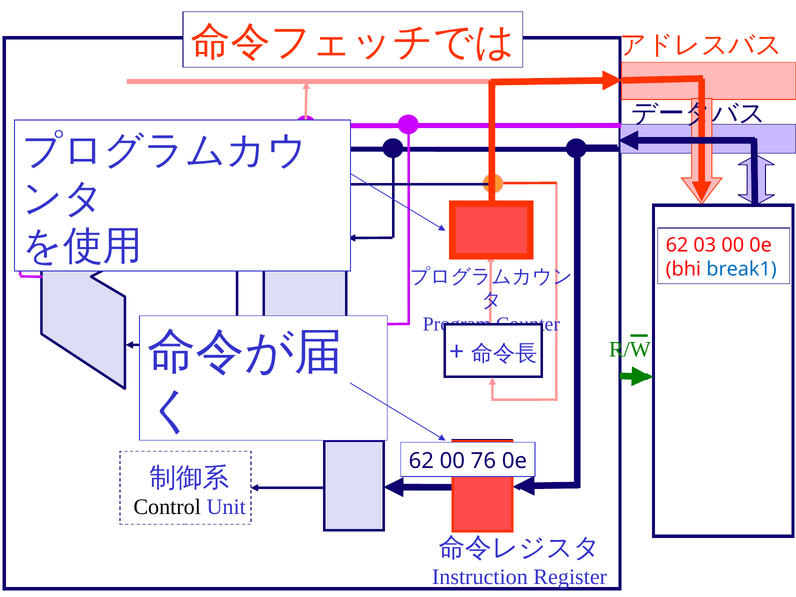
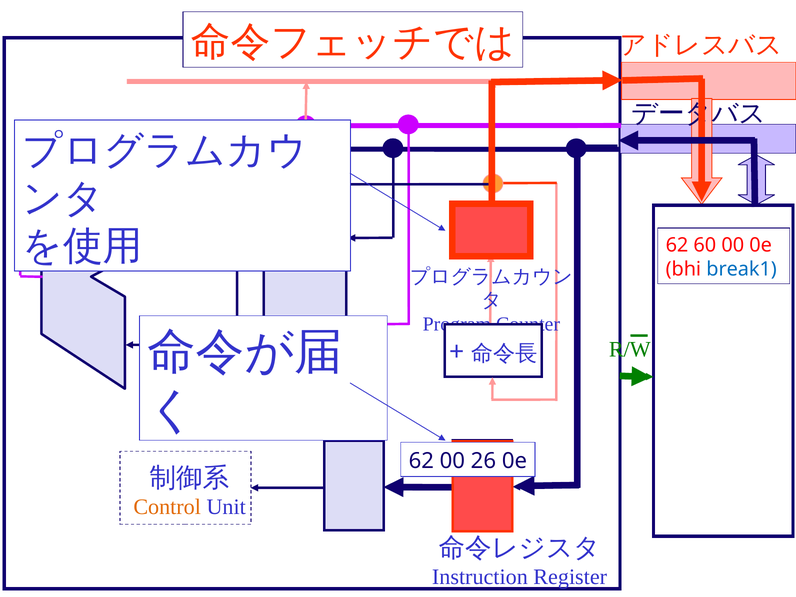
03: 03 -> 60 (705, 245)
76: 76 -> 26 (483, 461)
Control colour: black -> orange (167, 507)
